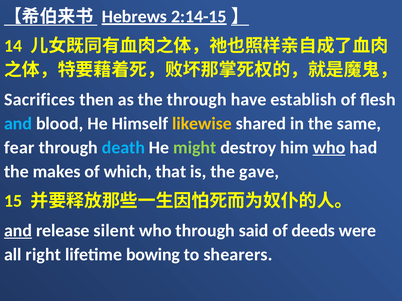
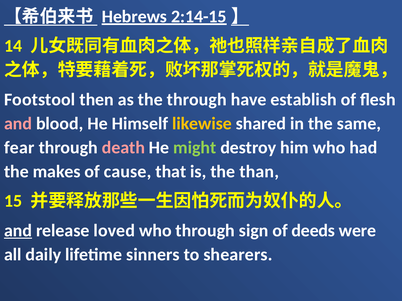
Sacrifices: Sacrifices -> Footstool (40, 100)
and colour: light blue -> pink (18, 124)
death colour: light blue -> pink (123, 148)
who underline: present -> none (329, 148)
which: which -> cause (128, 172)
gave: gave -> than (259, 172)
silent: silent -> loved (114, 231)
said: said -> sign (254, 231)
right: right -> daily (43, 255)
bowing: bowing -> sinners (153, 255)
